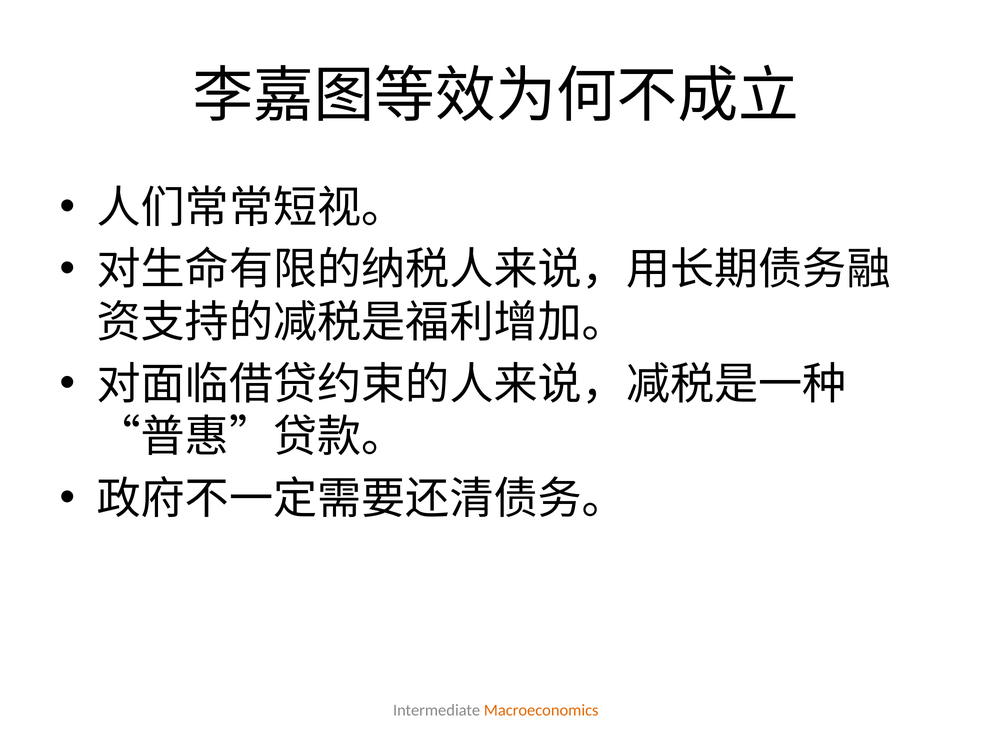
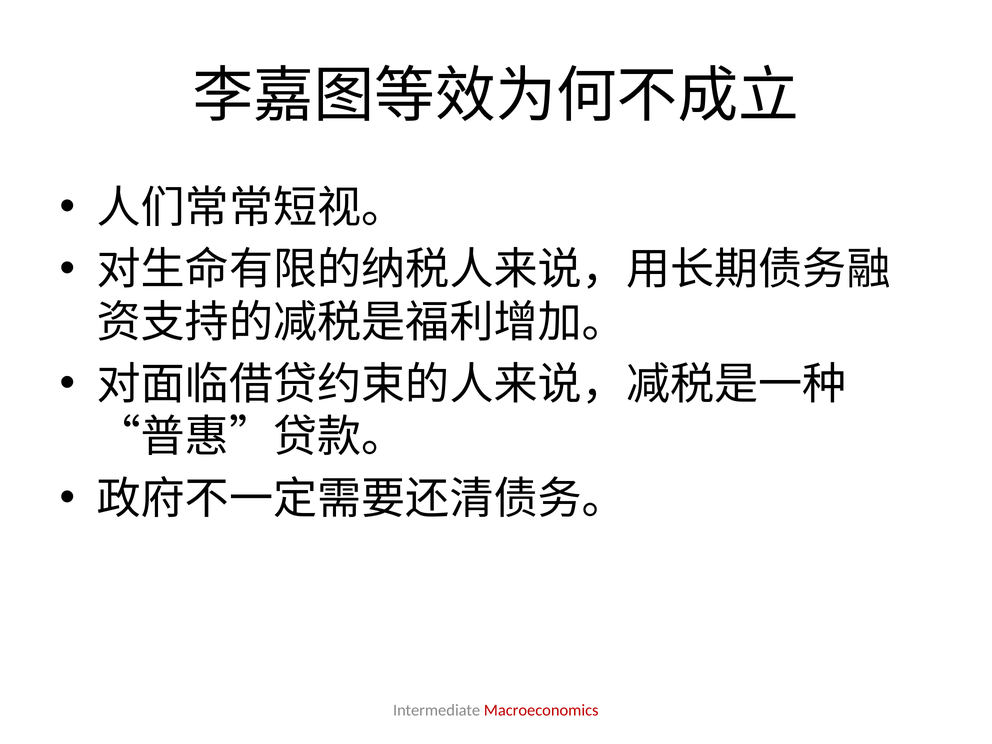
Macroeconomics colour: orange -> red (541, 710)
